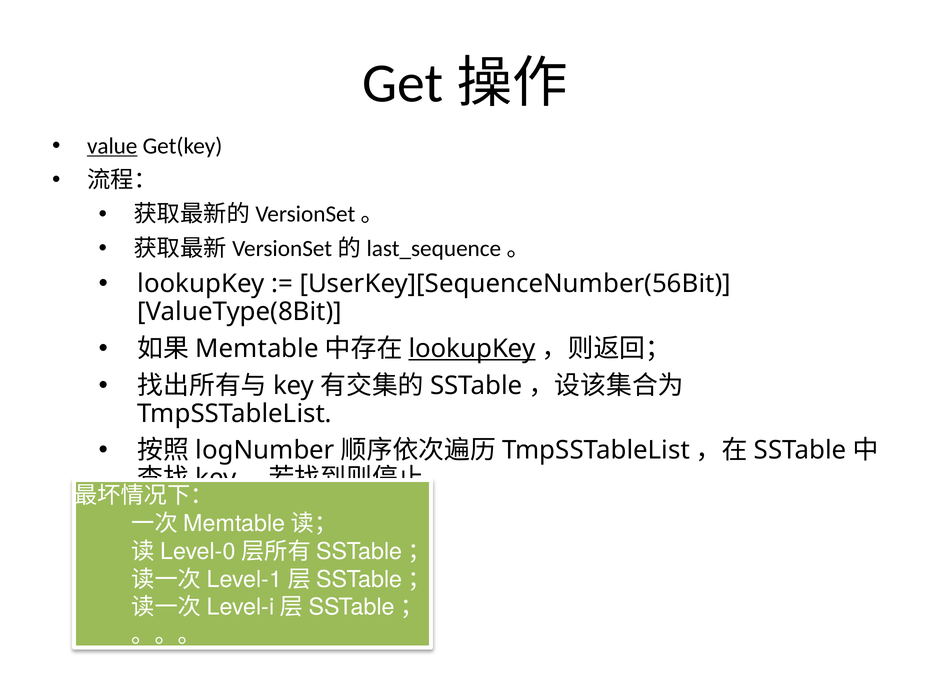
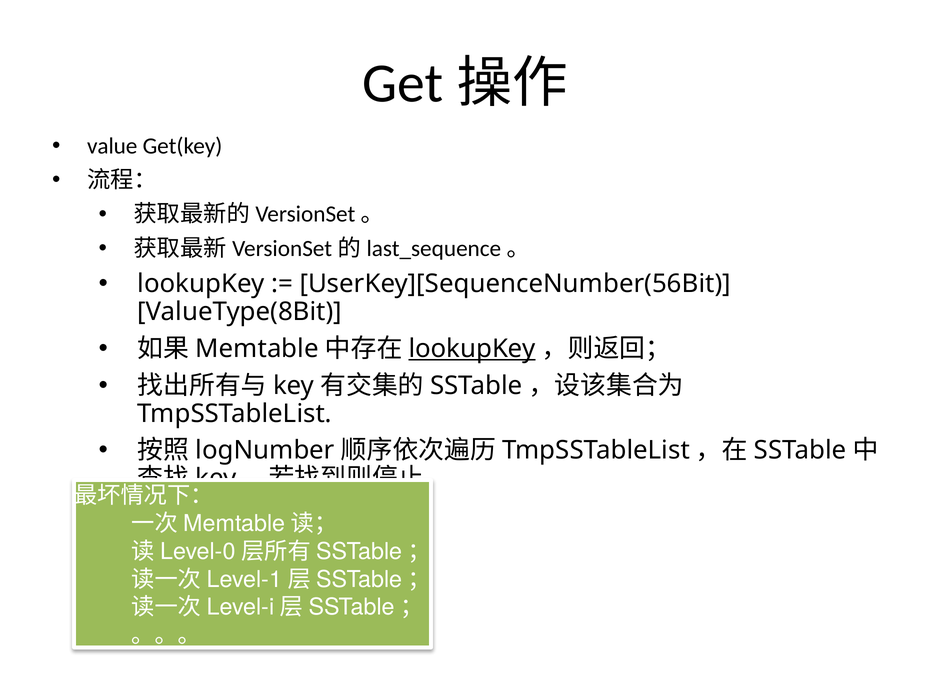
value underline: present -> none (112, 146)
